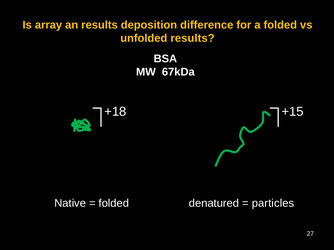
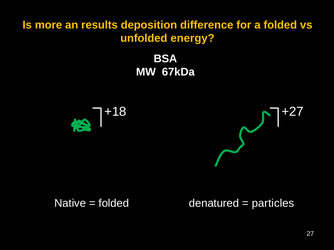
array: array -> more (49, 25)
unfolded results: results -> energy (193, 38)
+15: +15 -> +27 (293, 112)
